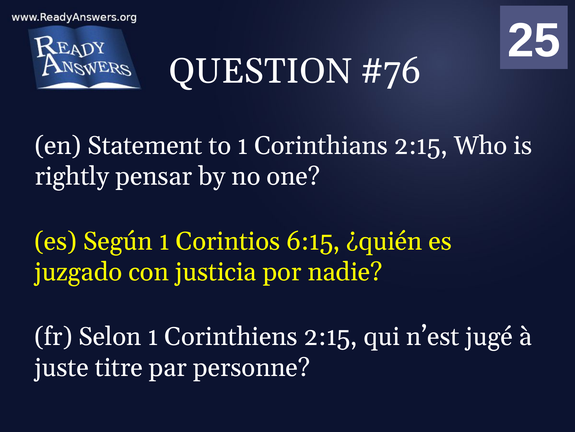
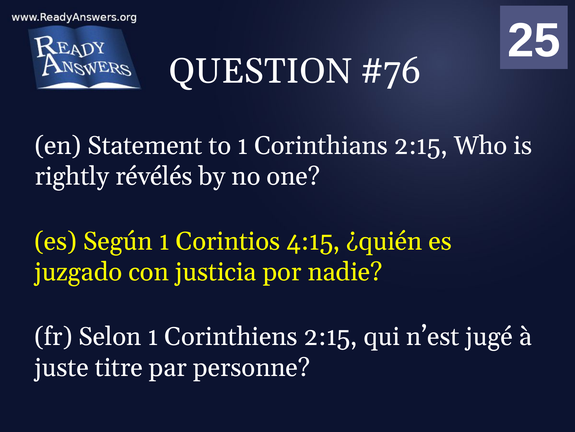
pensar: pensar -> révélés (154, 176)
6:15: 6:15 -> 4:15 (313, 241)
